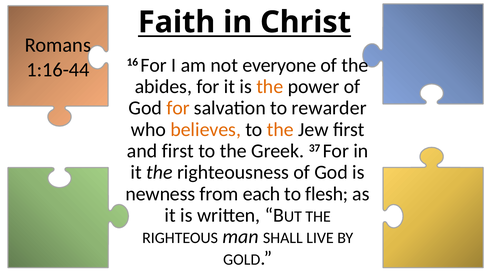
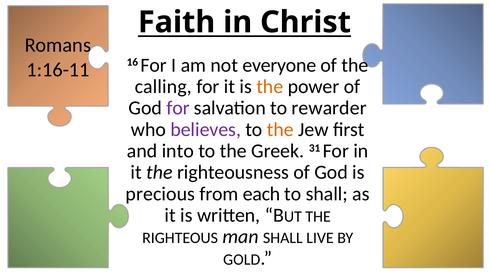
1:16-44: 1:16-44 -> 1:16-11 (58, 70)
abides: abides -> calling (163, 87)
for colour: orange -> purple (178, 108)
believes colour: orange -> purple (206, 130)
and first: first -> into (178, 151)
37: 37 -> 31 (315, 148)
newness: newness -> precious (160, 194)
to flesh: flesh -> shall (327, 194)
